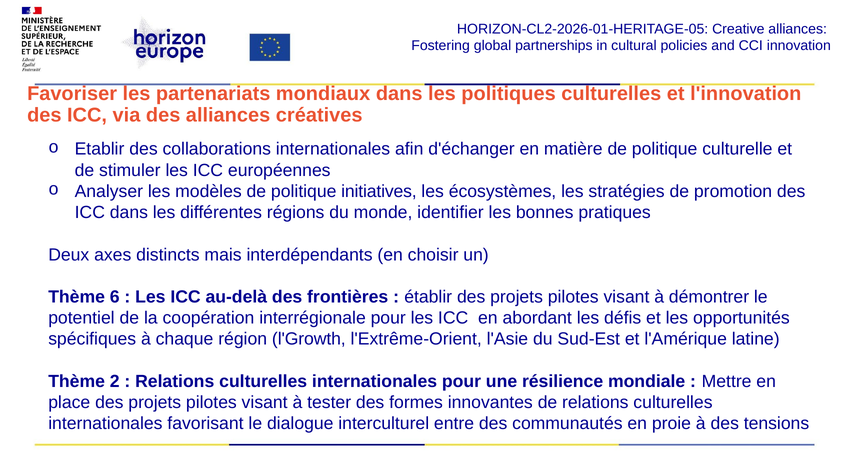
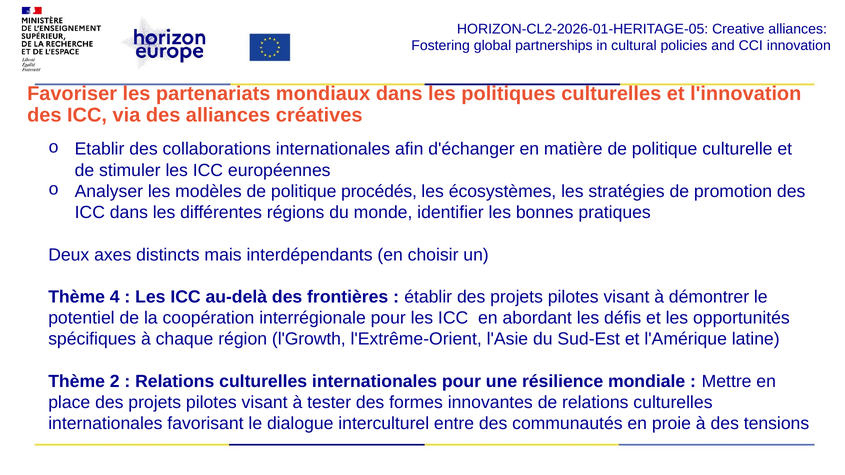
initiatives: initiatives -> procédés (379, 192)
6: 6 -> 4 (115, 297)
